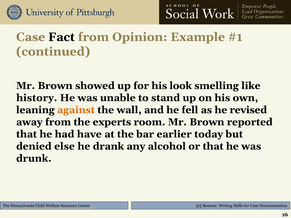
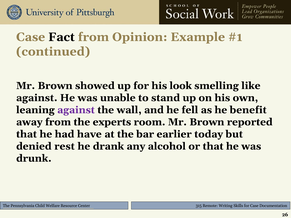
history: history -> against (37, 98)
against colour: orange -> purple (76, 110)
revised: revised -> benefit (248, 110)
else: else -> rest (65, 146)
